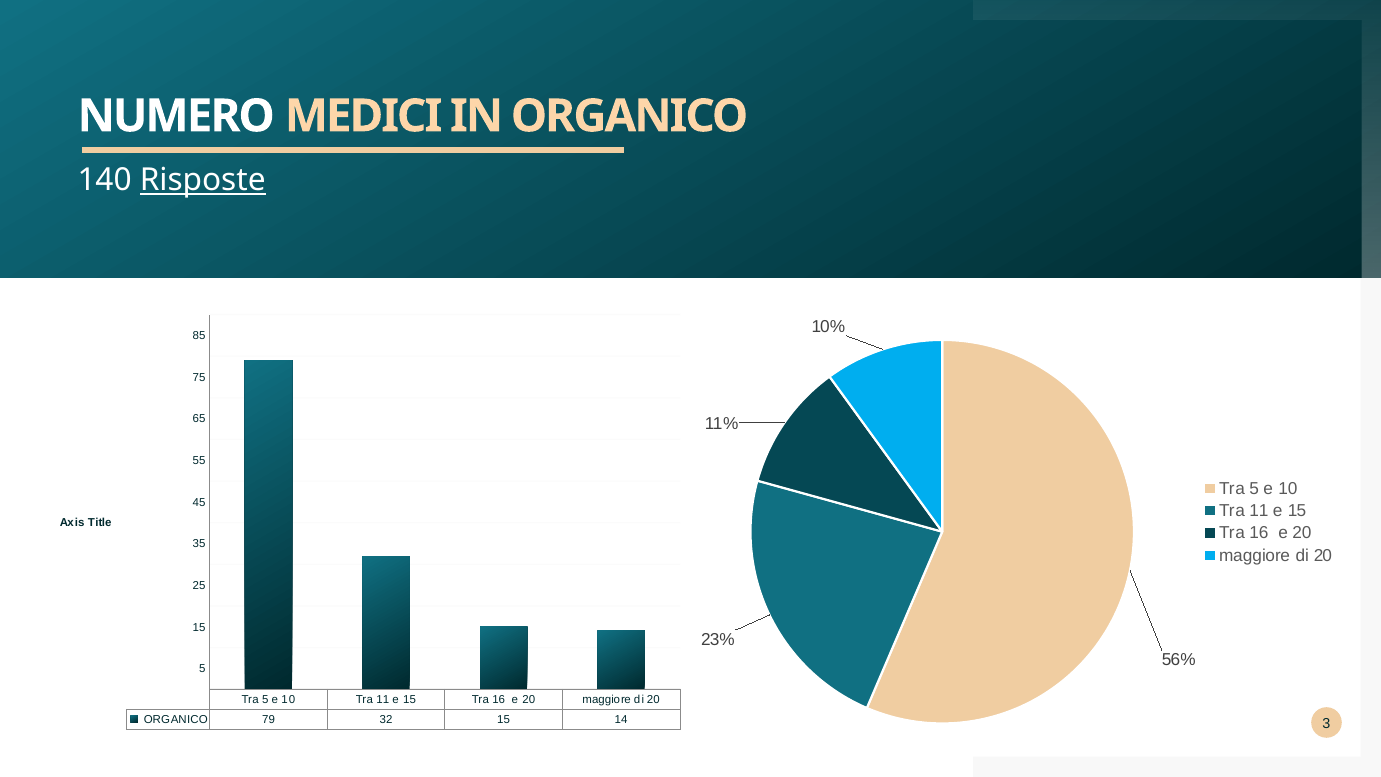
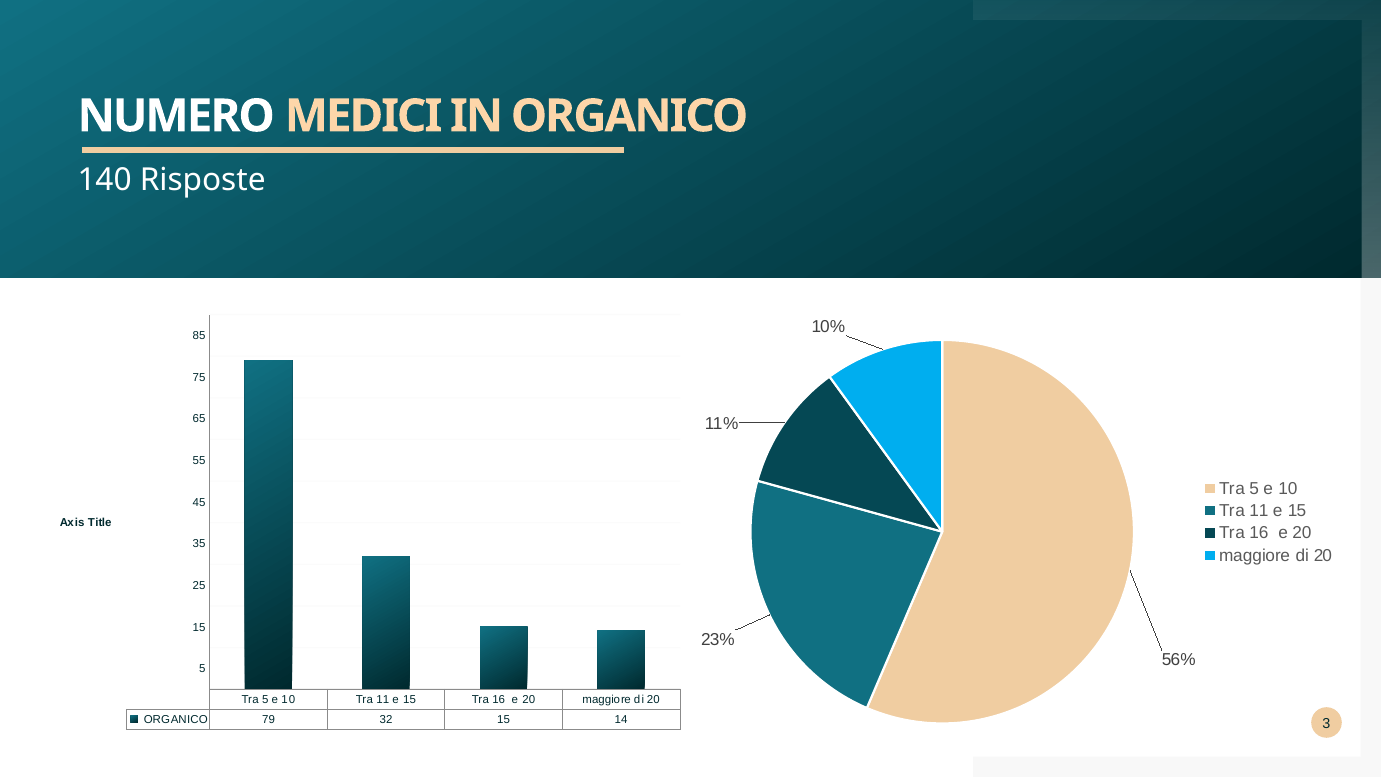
Risposte underline: present -> none (203, 180)
